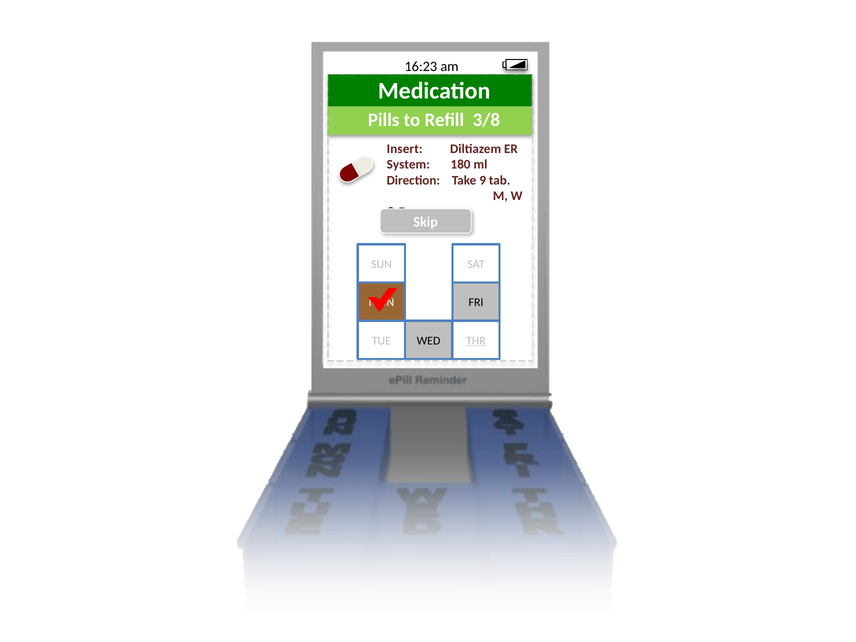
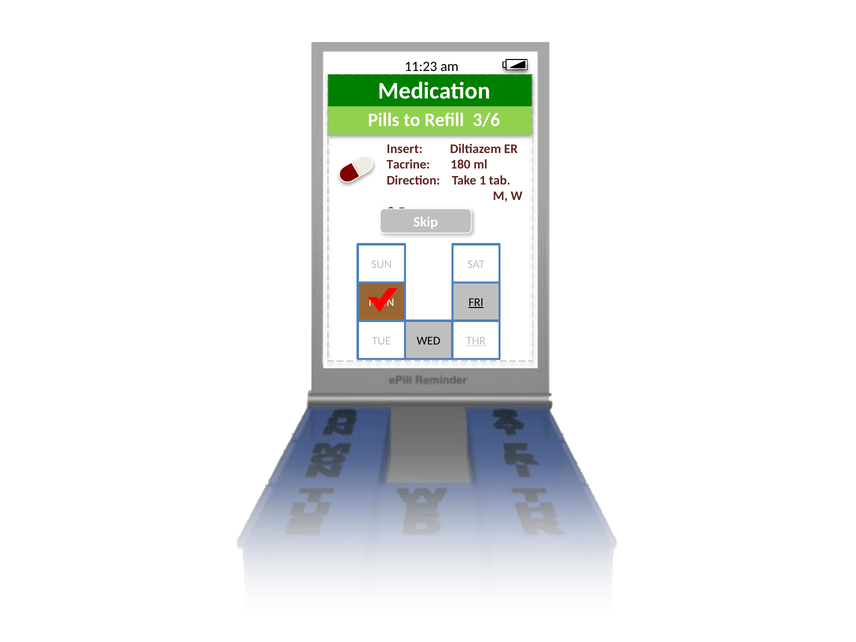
16:23: 16:23 -> 11:23 (421, 67)
3/8: 3/8 -> 3/6 (486, 120)
System: System -> Tacrine (408, 165)
9: 9 -> 1 (483, 180)
FRI underline: none -> present (476, 302)
